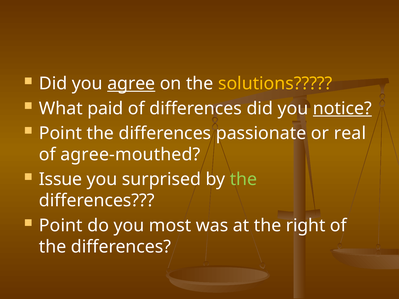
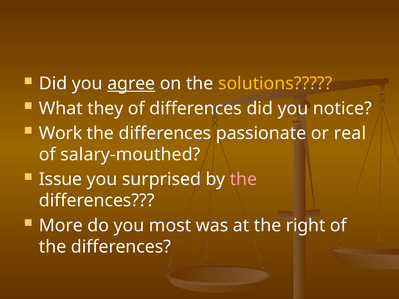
paid: paid -> they (105, 109)
notice underline: present -> none (342, 109)
Point: Point -> Work (61, 133)
agree-mouthed: agree-mouthed -> salary-mouthed (130, 155)
the colour: light green -> pink (244, 179)
Point: Point -> More (61, 226)
